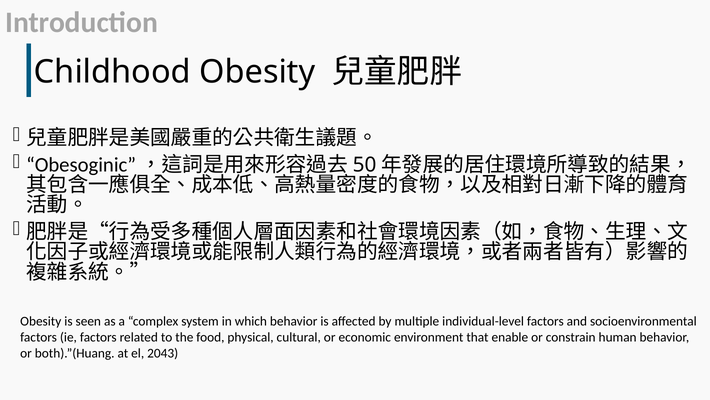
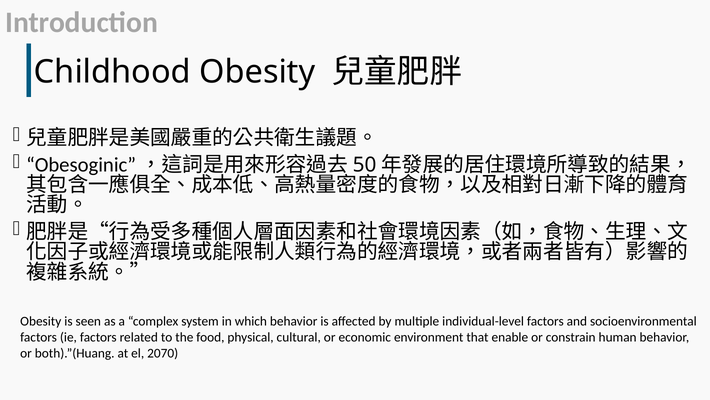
2043: 2043 -> 2070 (163, 353)
